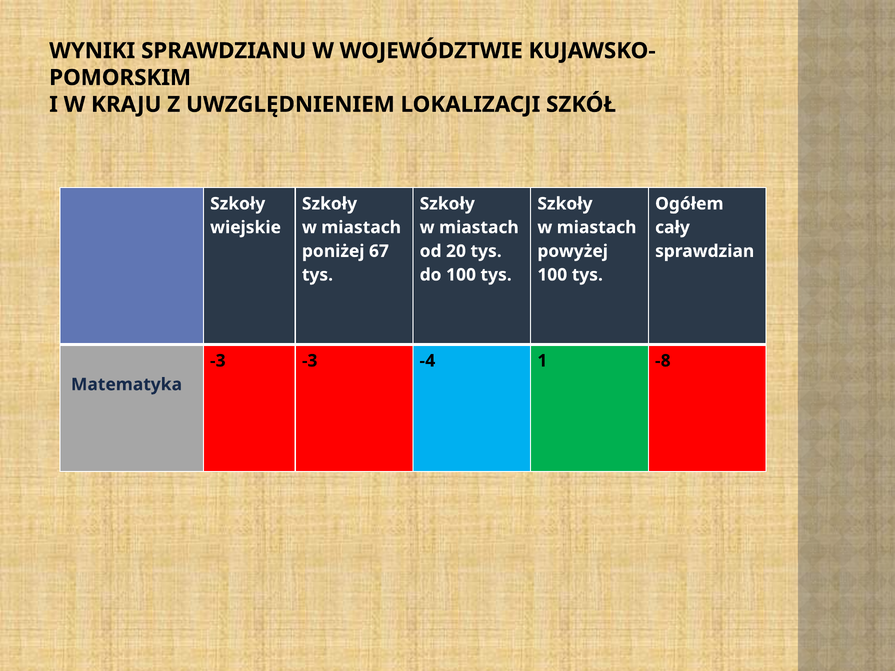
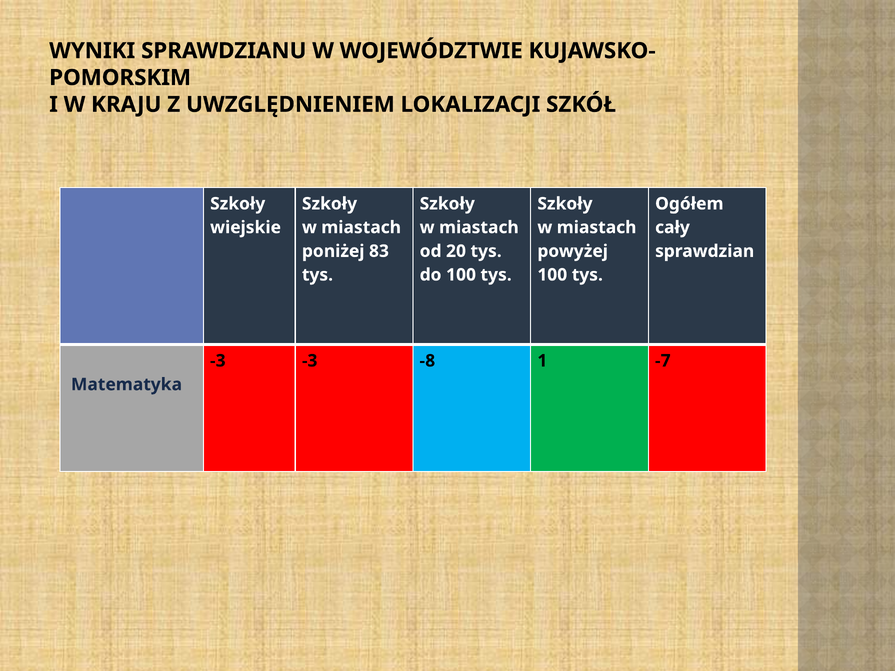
67: 67 -> 83 (379, 251)
-4: -4 -> -8 (427, 361)
-8: -8 -> -7 (663, 361)
